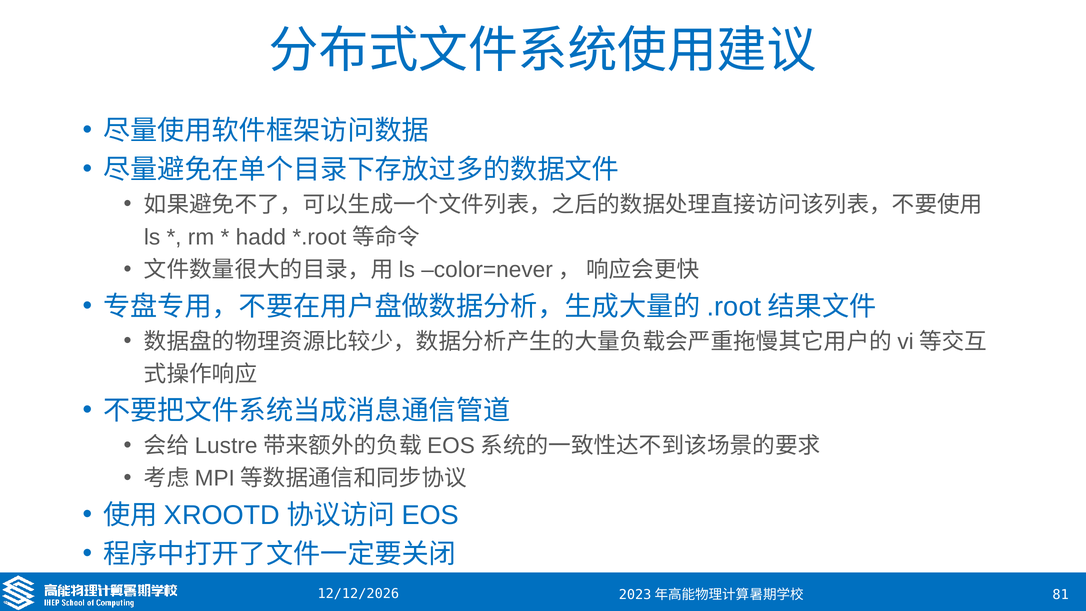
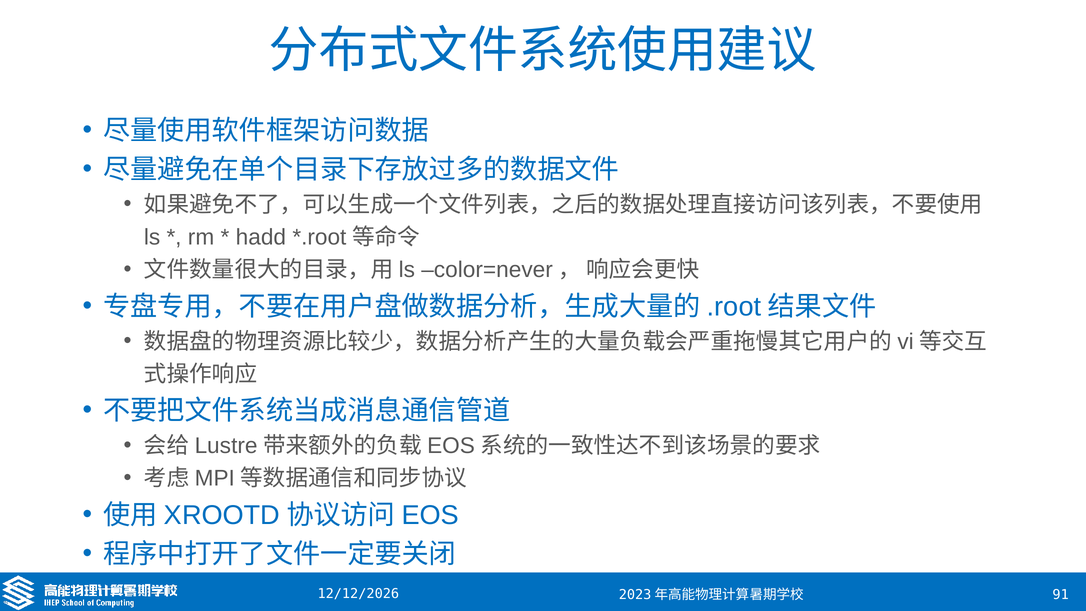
81: 81 -> 91 (1061, 595)
